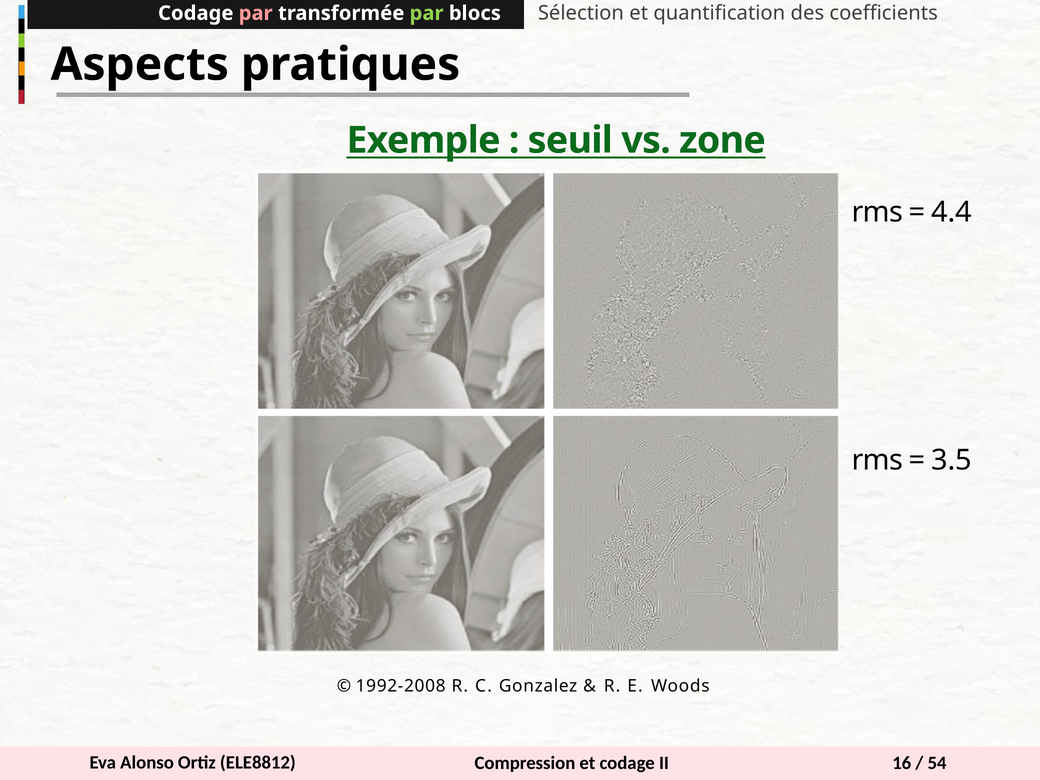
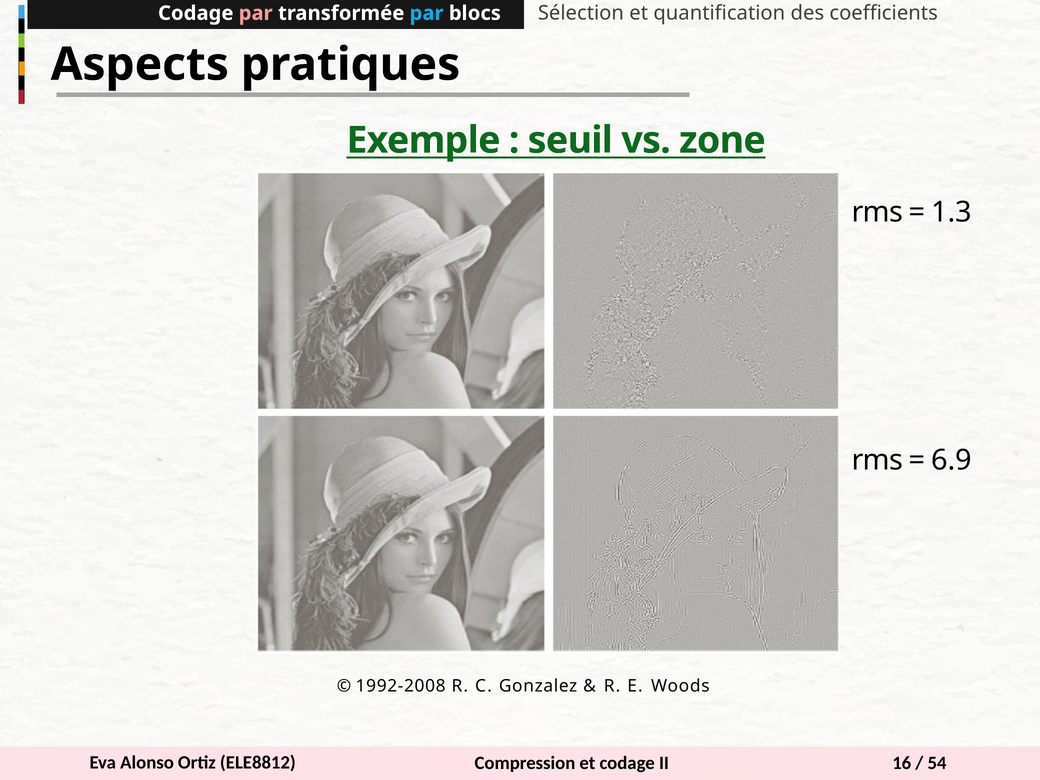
par colour: light green -> light blue (427, 13)
4.4: 4.4 -> 1.3 (951, 212)
3.5: 3.5 -> 6.9 (951, 460)
